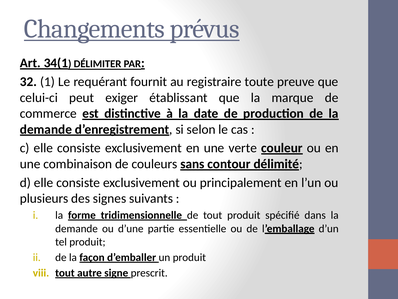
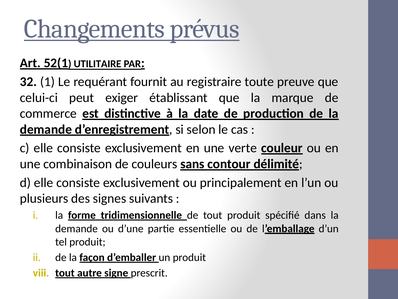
34(1: 34(1 -> 52(1 (56, 63)
DÉLIMITER: DÉLIMITER -> UTILITAIRE (98, 64)
